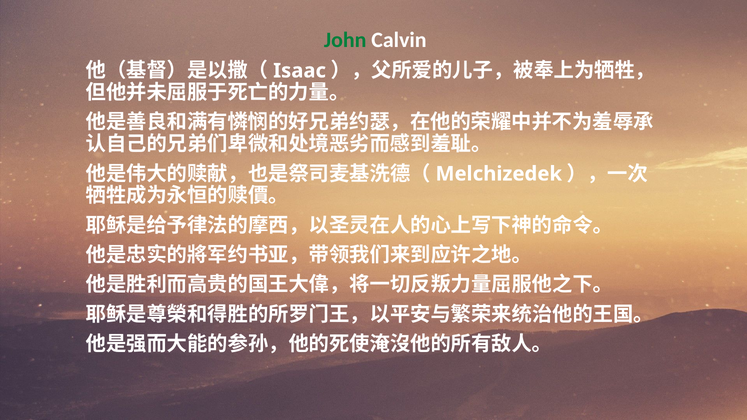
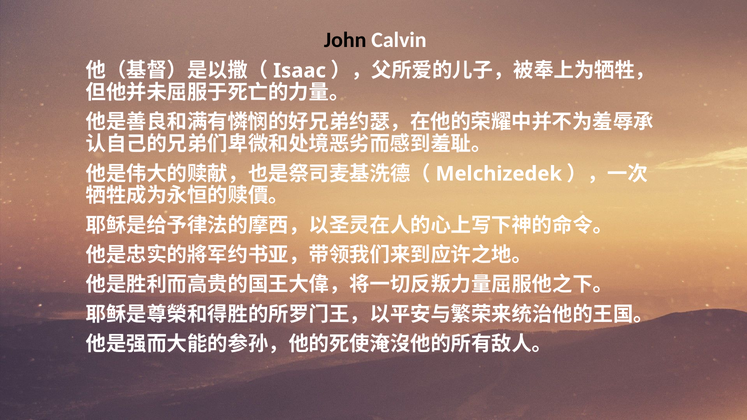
John colour: green -> black (345, 40)
